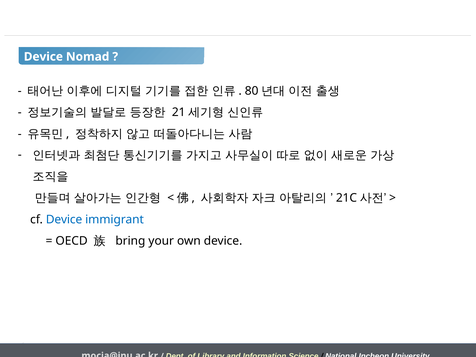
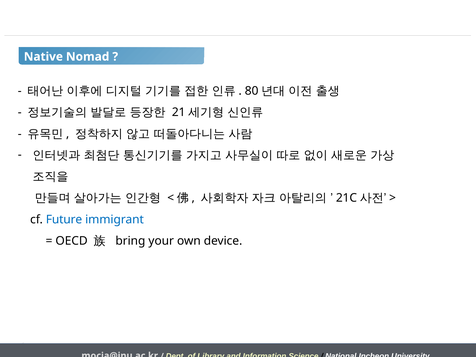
Device: Device -> Native (43, 57)
cf Device: Device -> Future (64, 219)
